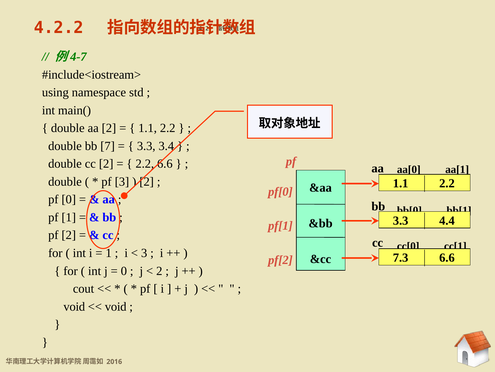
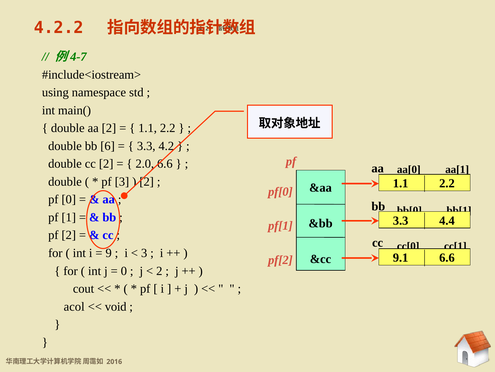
7: 7 -> 6 (108, 146)
3.3 3.4: 3.4 -> 4.2 (166, 146)
2.2: 2.2 -> 2.0 (145, 164)
1: 1 -> 9 (109, 253)
7.3: 7.3 -> 9.1 (401, 257)
void: void -> acol (74, 306)
